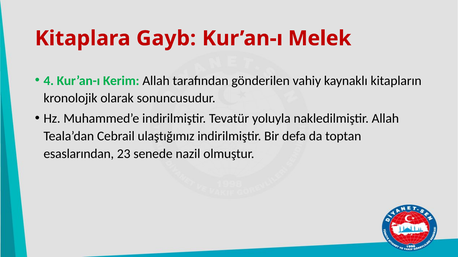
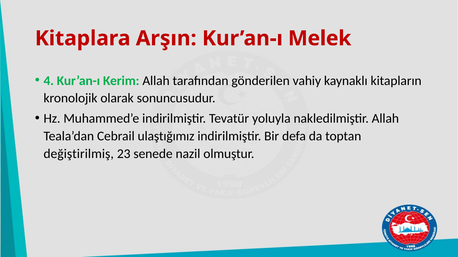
Gayb: Gayb -> Arşın (166, 38)
esaslarından: esaslarından -> değiştirilmiş (79, 154)
